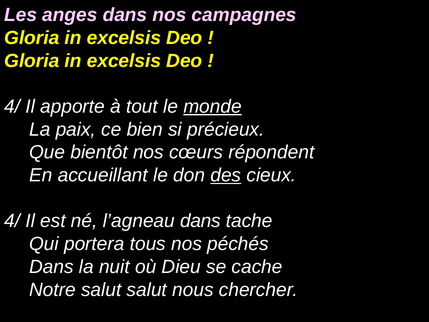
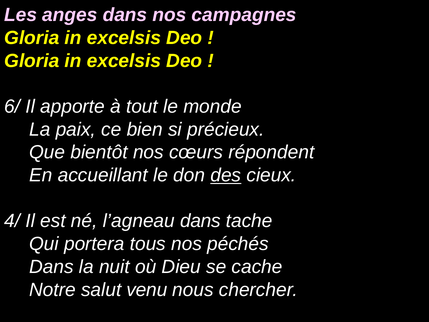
4/: 4/ -> 6/ (12, 106)
monde underline: present -> none (213, 106)
salut salut: salut -> venu (147, 290)
